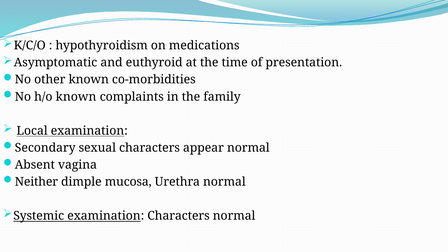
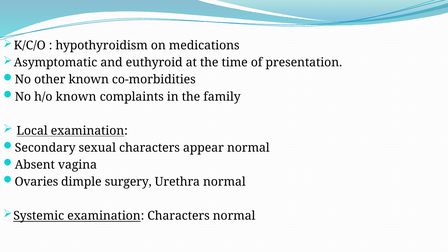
Neither: Neither -> Ovaries (36, 182)
mucosa: mucosa -> surgery (128, 182)
